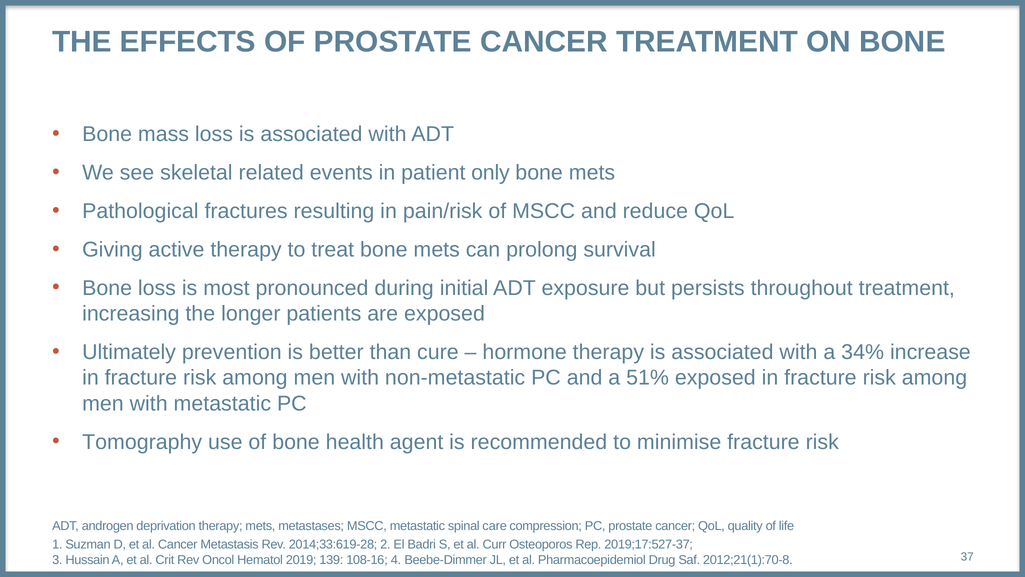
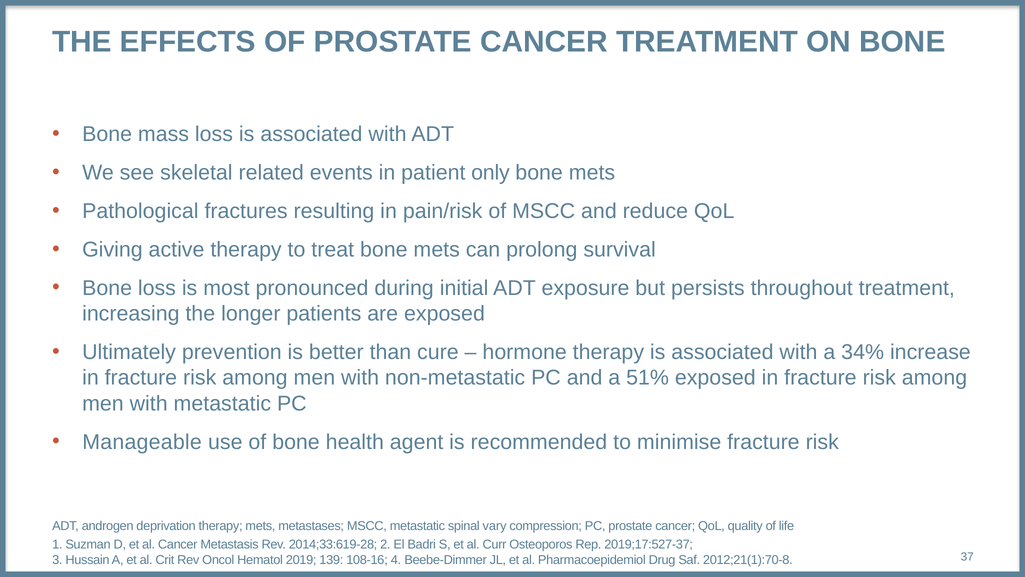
Tomography: Tomography -> Manageable (142, 442)
care: care -> vary (495, 526)
